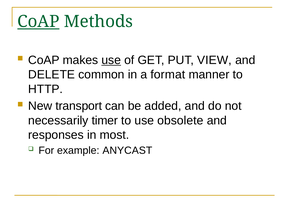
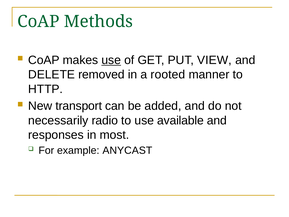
CoAP underline: present -> none (38, 22)
common: common -> removed (101, 75)
format: format -> rooted (168, 75)
timer: timer -> radio (105, 120)
obsolete: obsolete -> available (180, 120)
